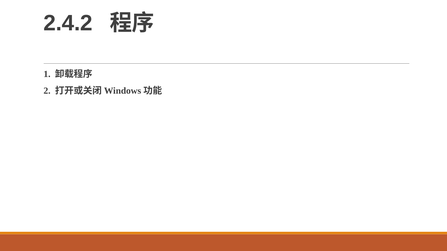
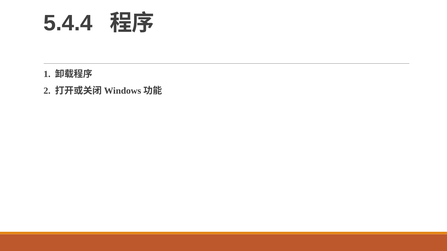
2.4.2: 2.4.2 -> 5.4.4 (68, 23)
